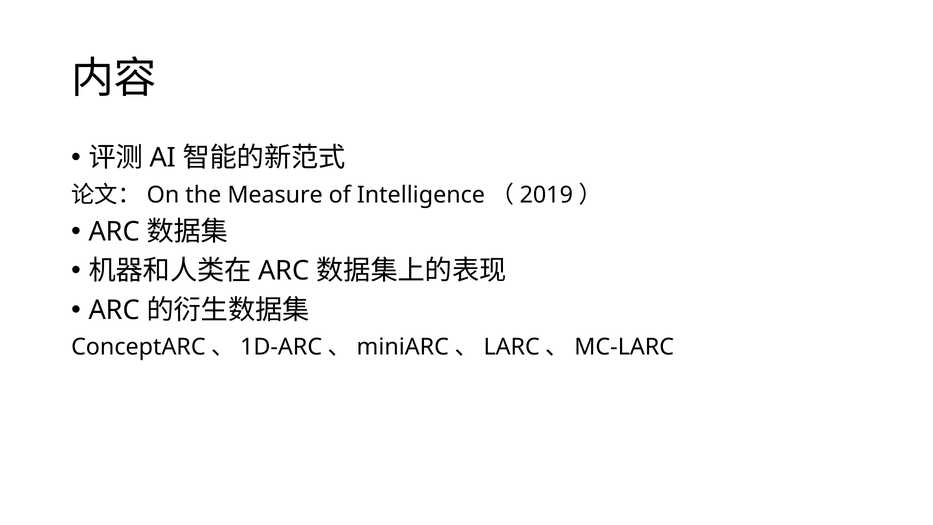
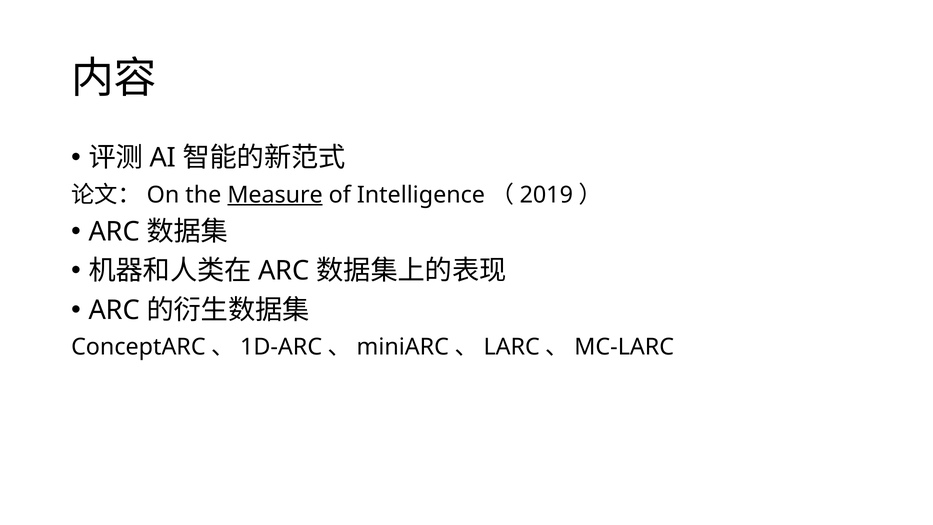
Measure underline: none -> present (275, 195)
